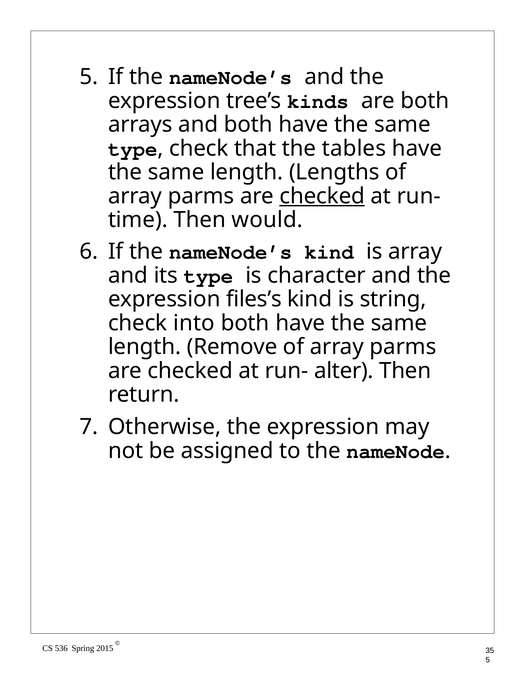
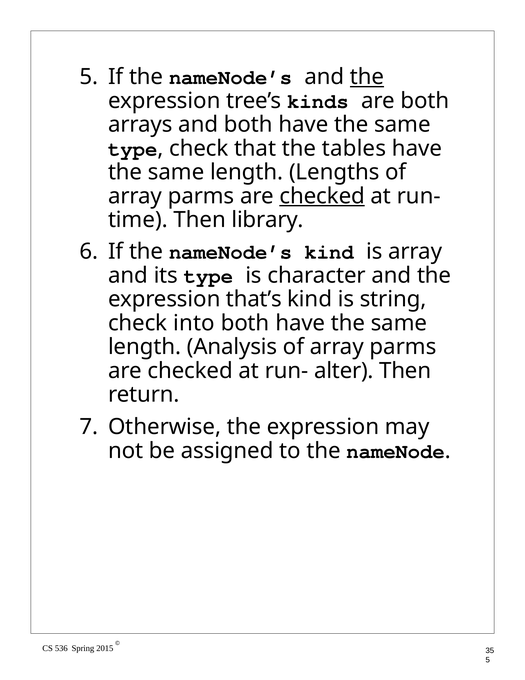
the underline: none -> present (367, 77)
would: would -> library (268, 220)
files’s: files’s -> that’s (254, 299)
Remove: Remove -> Analysis (232, 347)
